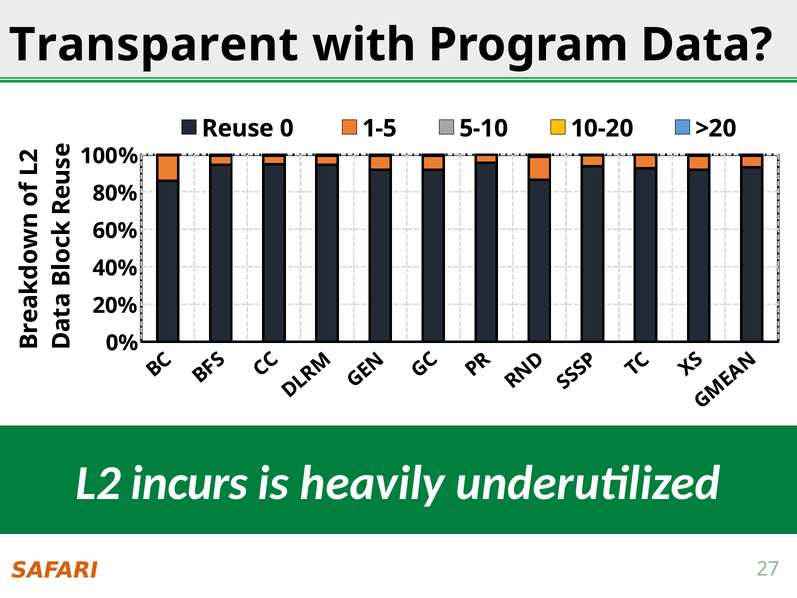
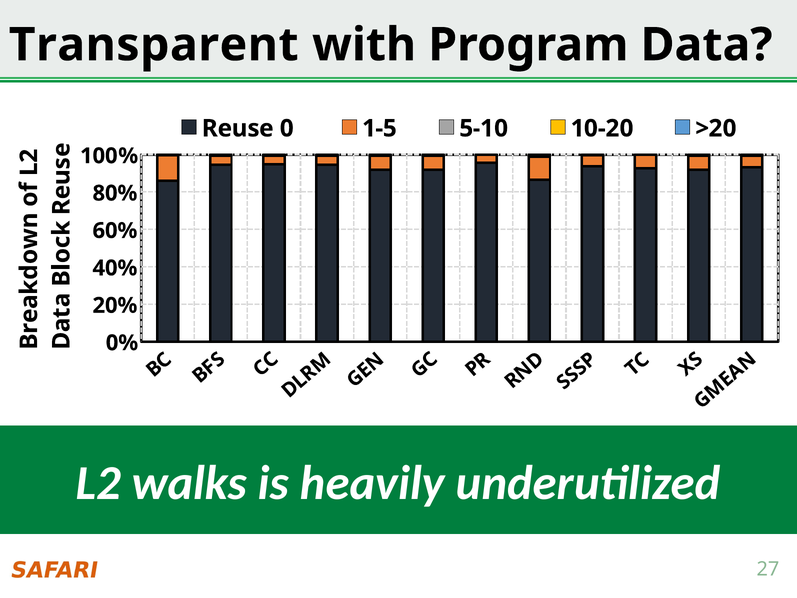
incurs: incurs -> walks (189, 483)
